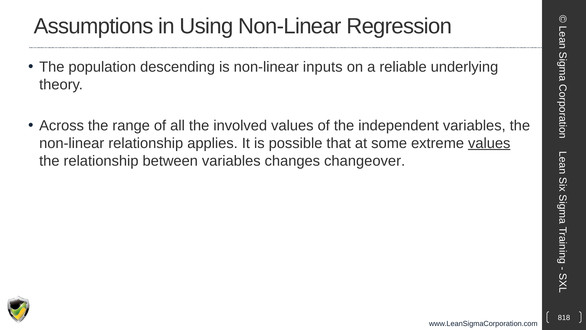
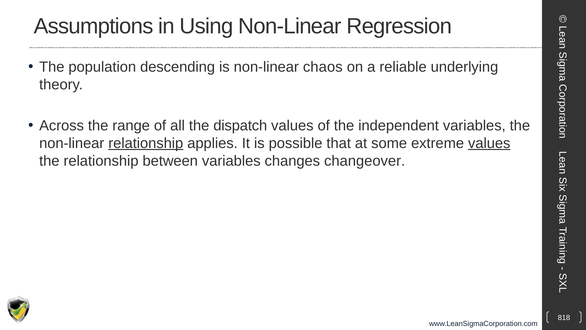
inputs: inputs -> chaos (323, 67)
involved: involved -> dispatch (240, 126)
relationship underline: none -> present (146, 143)
